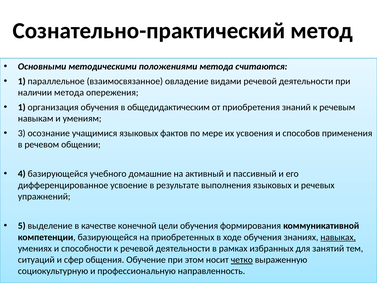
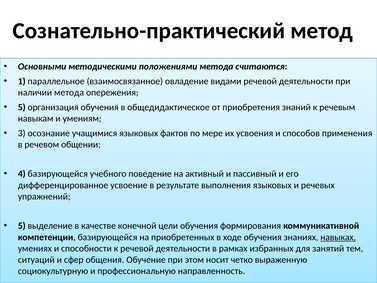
1: 1 -> 5 (22, 107)
общедидактическим: общедидактическим -> общедидактическое (168, 107)
домашние: домашние -> поведение (150, 174)
четко underline: present -> none (242, 260)
